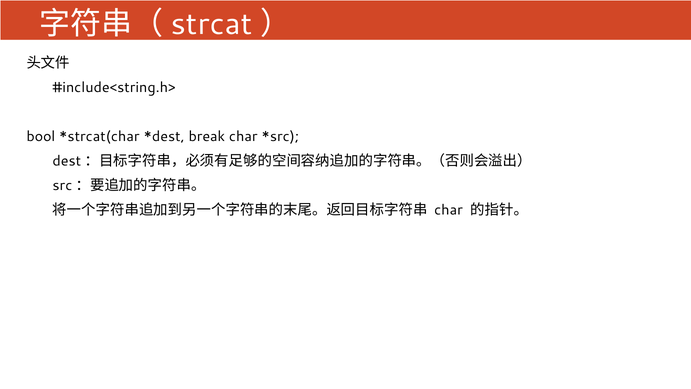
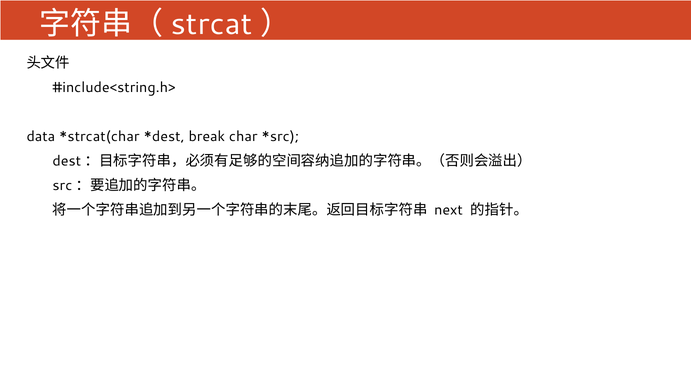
bool: bool -> data (41, 136)
char: char -> next (449, 210)
